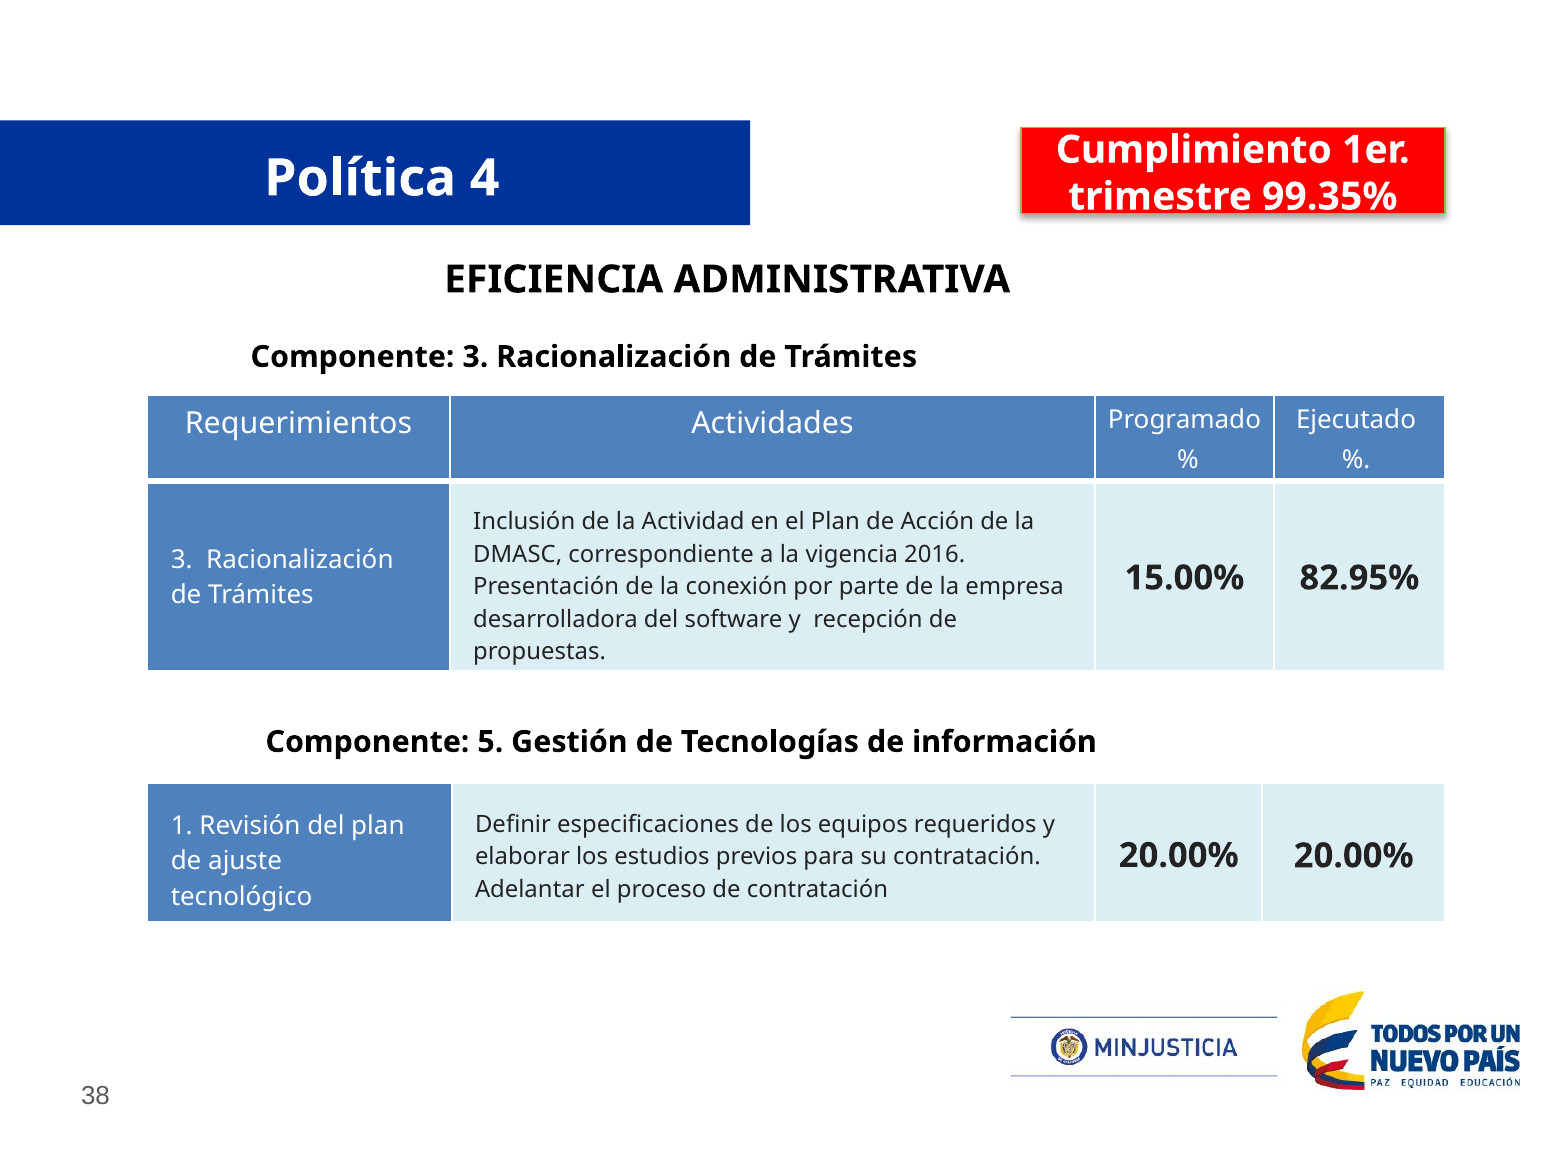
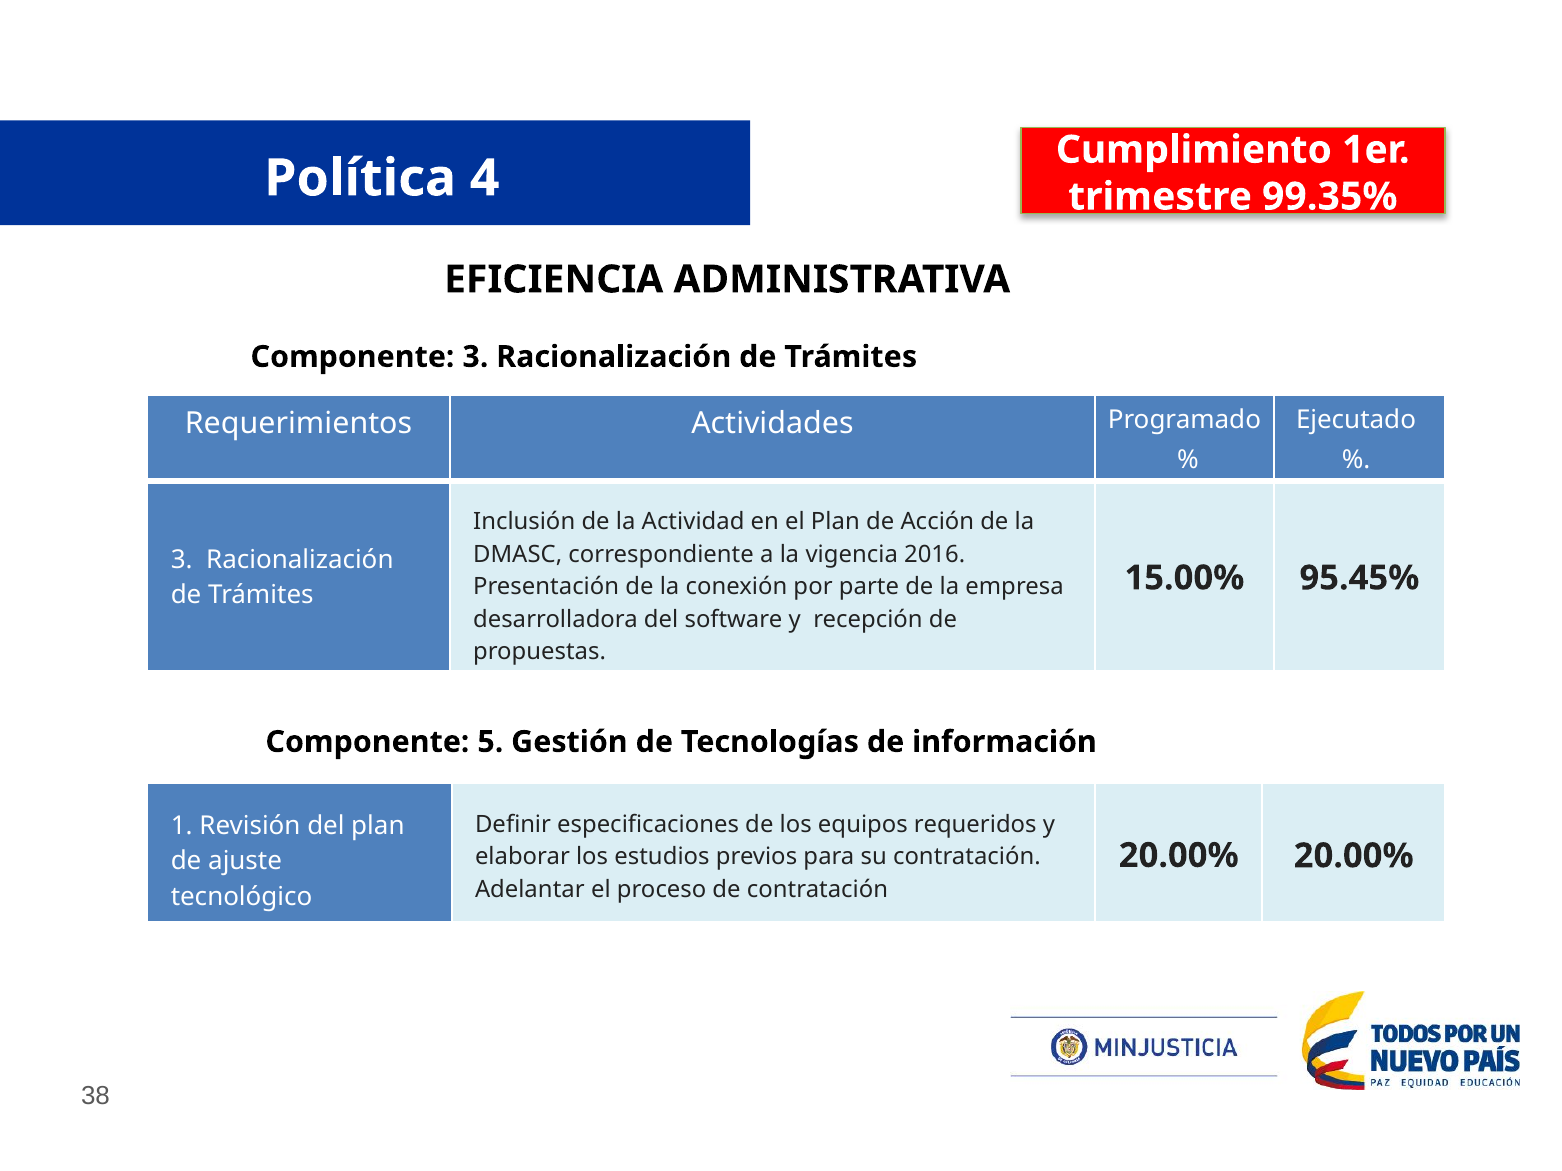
82.95%: 82.95% -> 95.45% (1359, 578)
